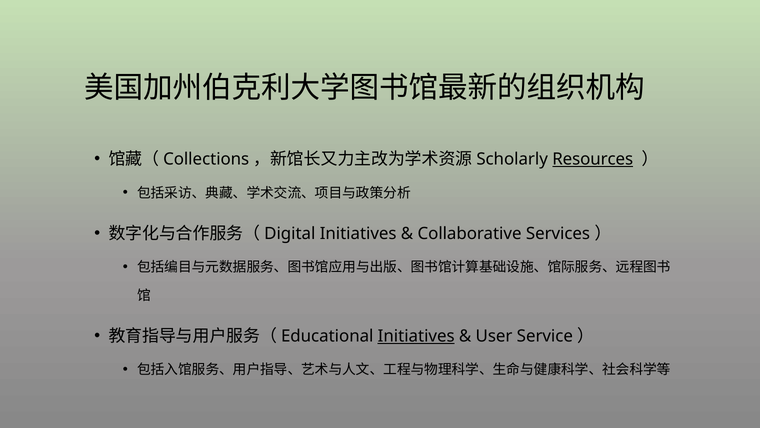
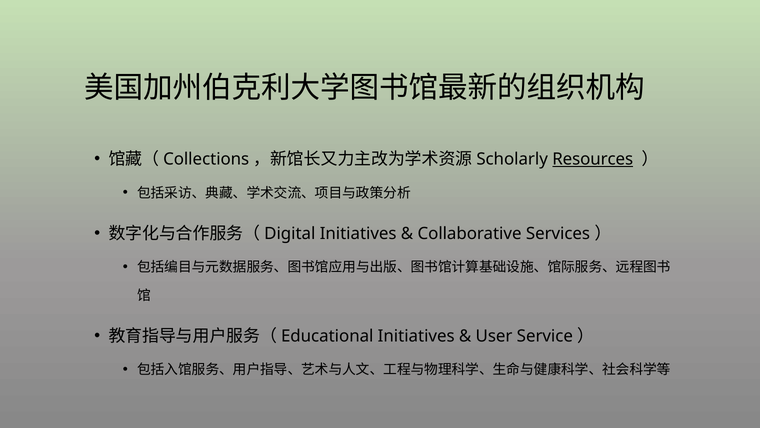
Initiatives underline: present -> none (416, 336)
